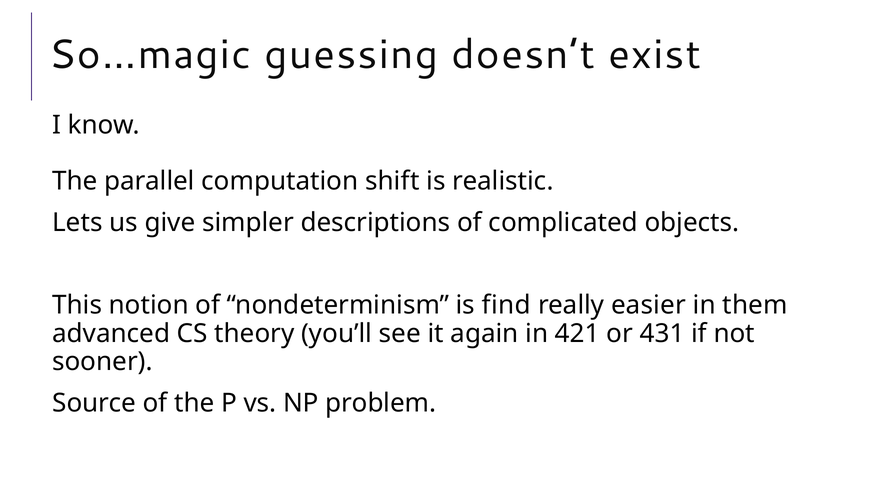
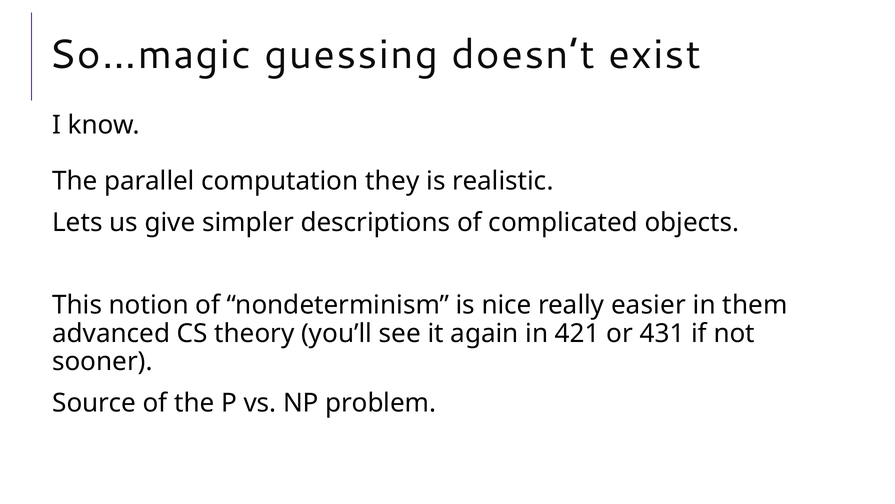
shift: shift -> they (392, 181)
find: find -> nice (507, 305)
